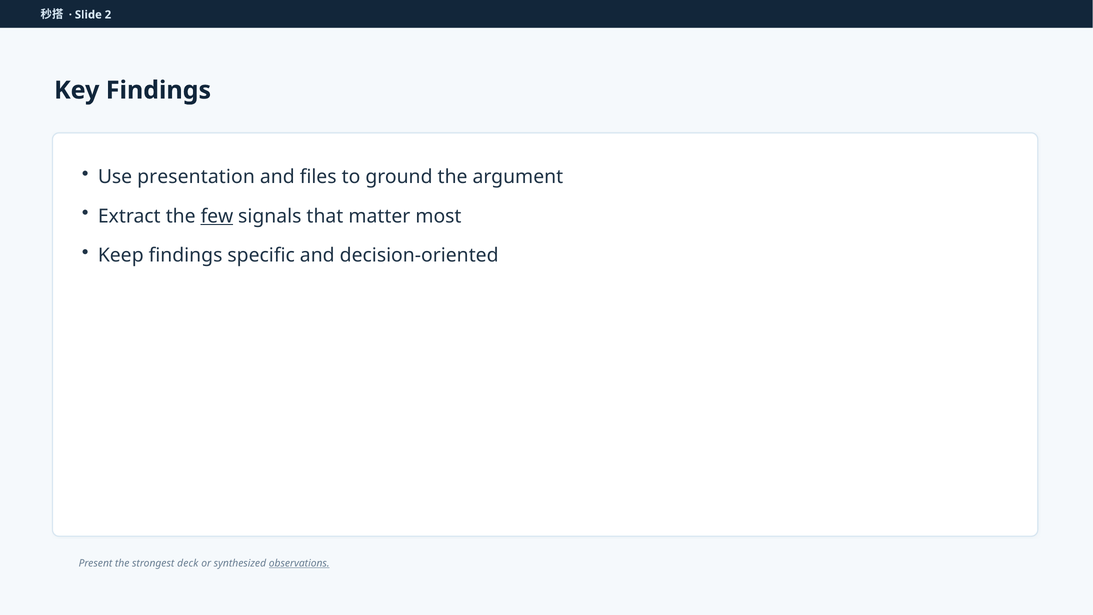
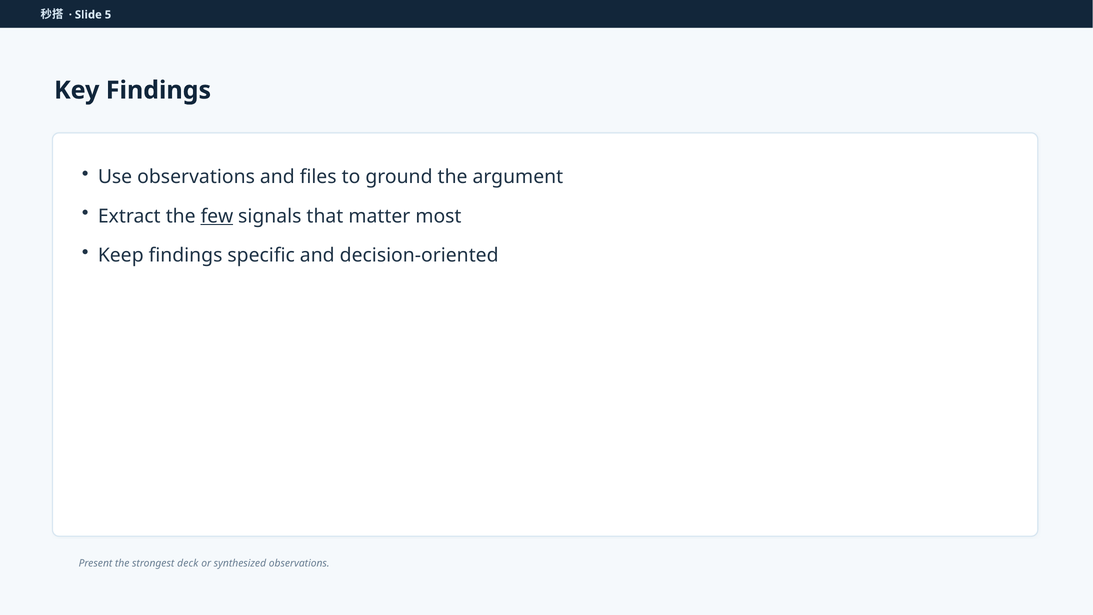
2: 2 -> 5 (108, 15)
Use presentation: presentation -> observations (196, 177)
observations underline: present -> none (299, 563)
